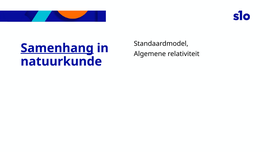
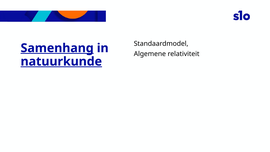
natuurkunde underline: none -> present (61, 61)
